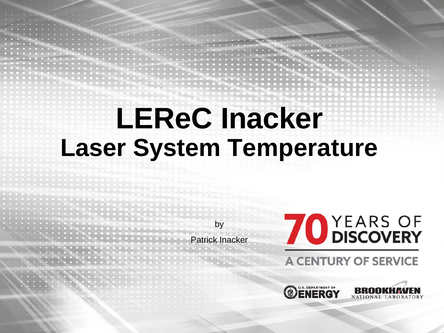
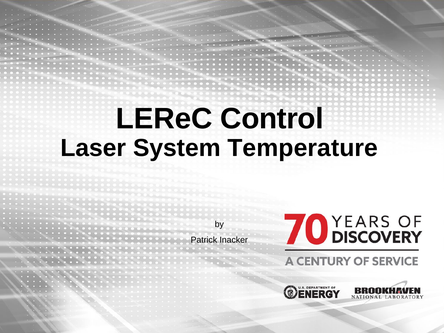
LEReC Inacker: Inacker -> Control (272, 119)
